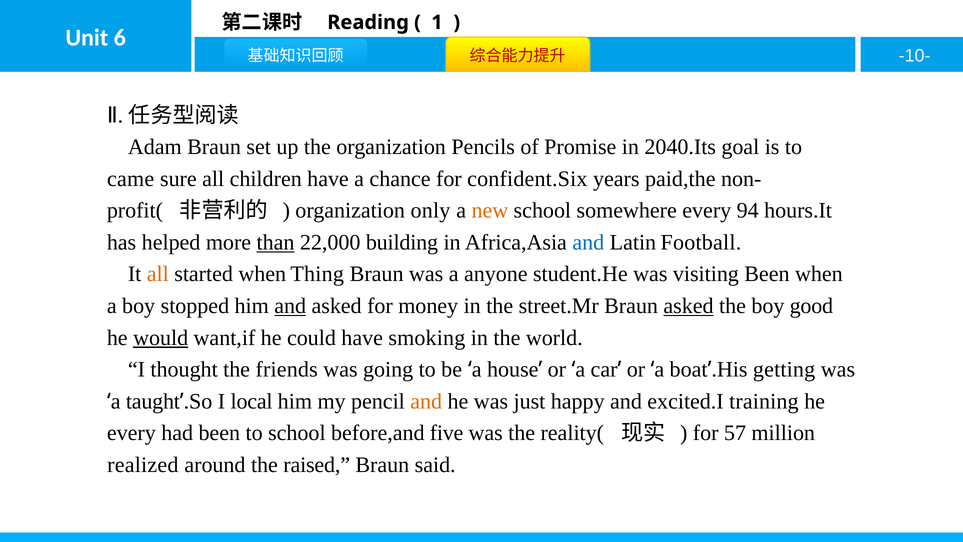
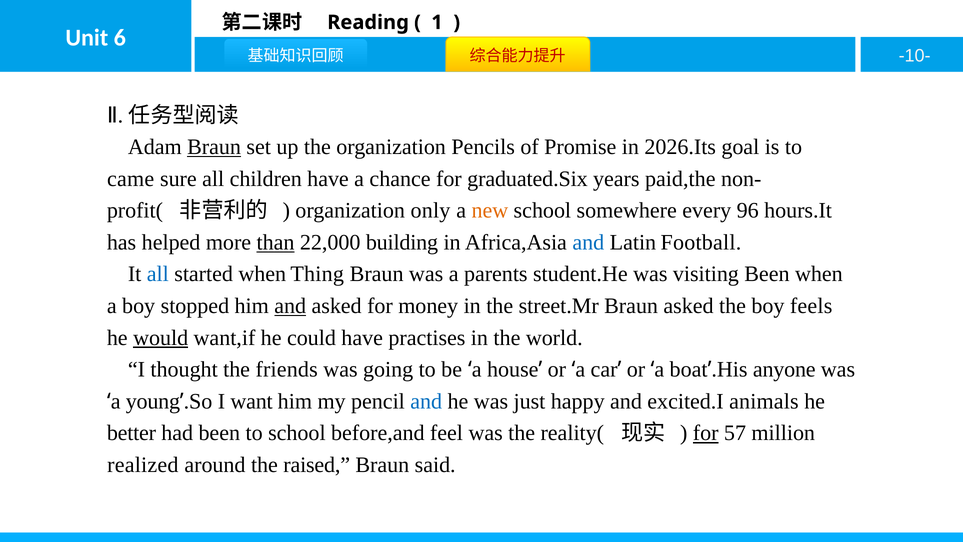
Braun underline: none -> present (214, 147)
2040.Its: 2040.Its -> 2026.Its (680, 147)
confident.Six: confident.Six -> graduated.Six (527, 179)
94: 94 -> 96 (748, 211)
all colour: orange -> blue (158, 274)
anyone: anyone -> parents (496, 274)
asked underline: present -> none (689, 306)
good: good -> feels (811, 306)
smoking: smoking -> practises (427, 338)
getting: getting -> anyone (784, 369)
taught: taught -> young (153, 401)
local: local -> want (252, 401)
and colour: orange -> blue (426, 401)
training: training -> animals (764, 401)
every: every -> better (131, 433)
five: five -> feel (446, 433)
for underline: none -> present (706, 433)
